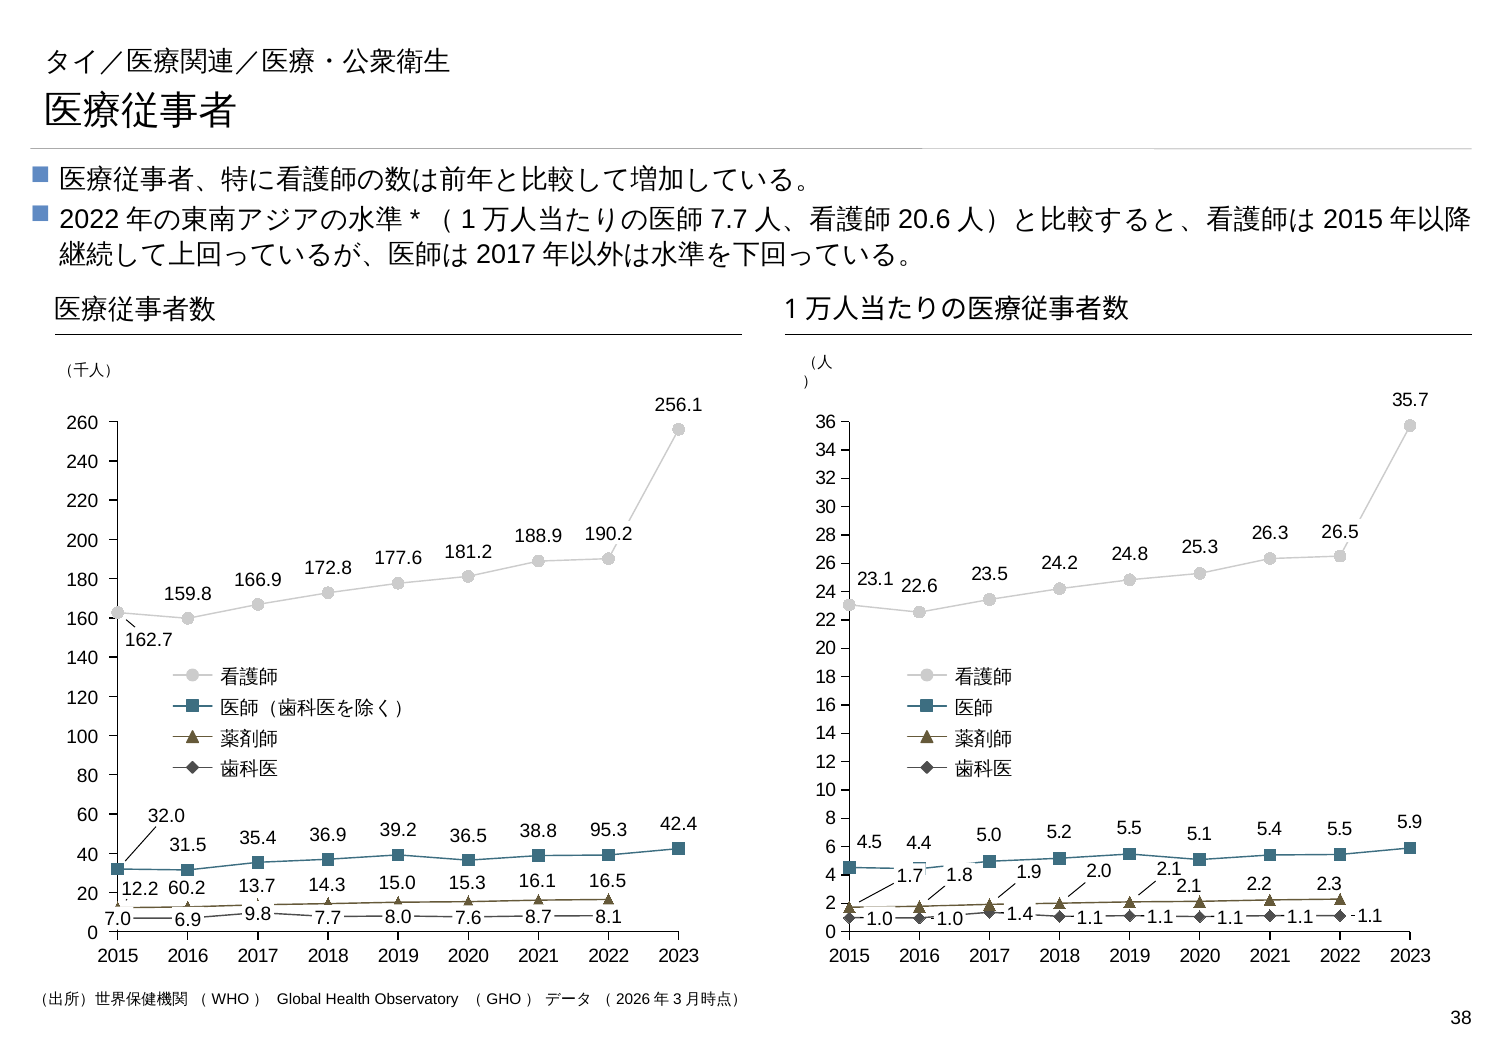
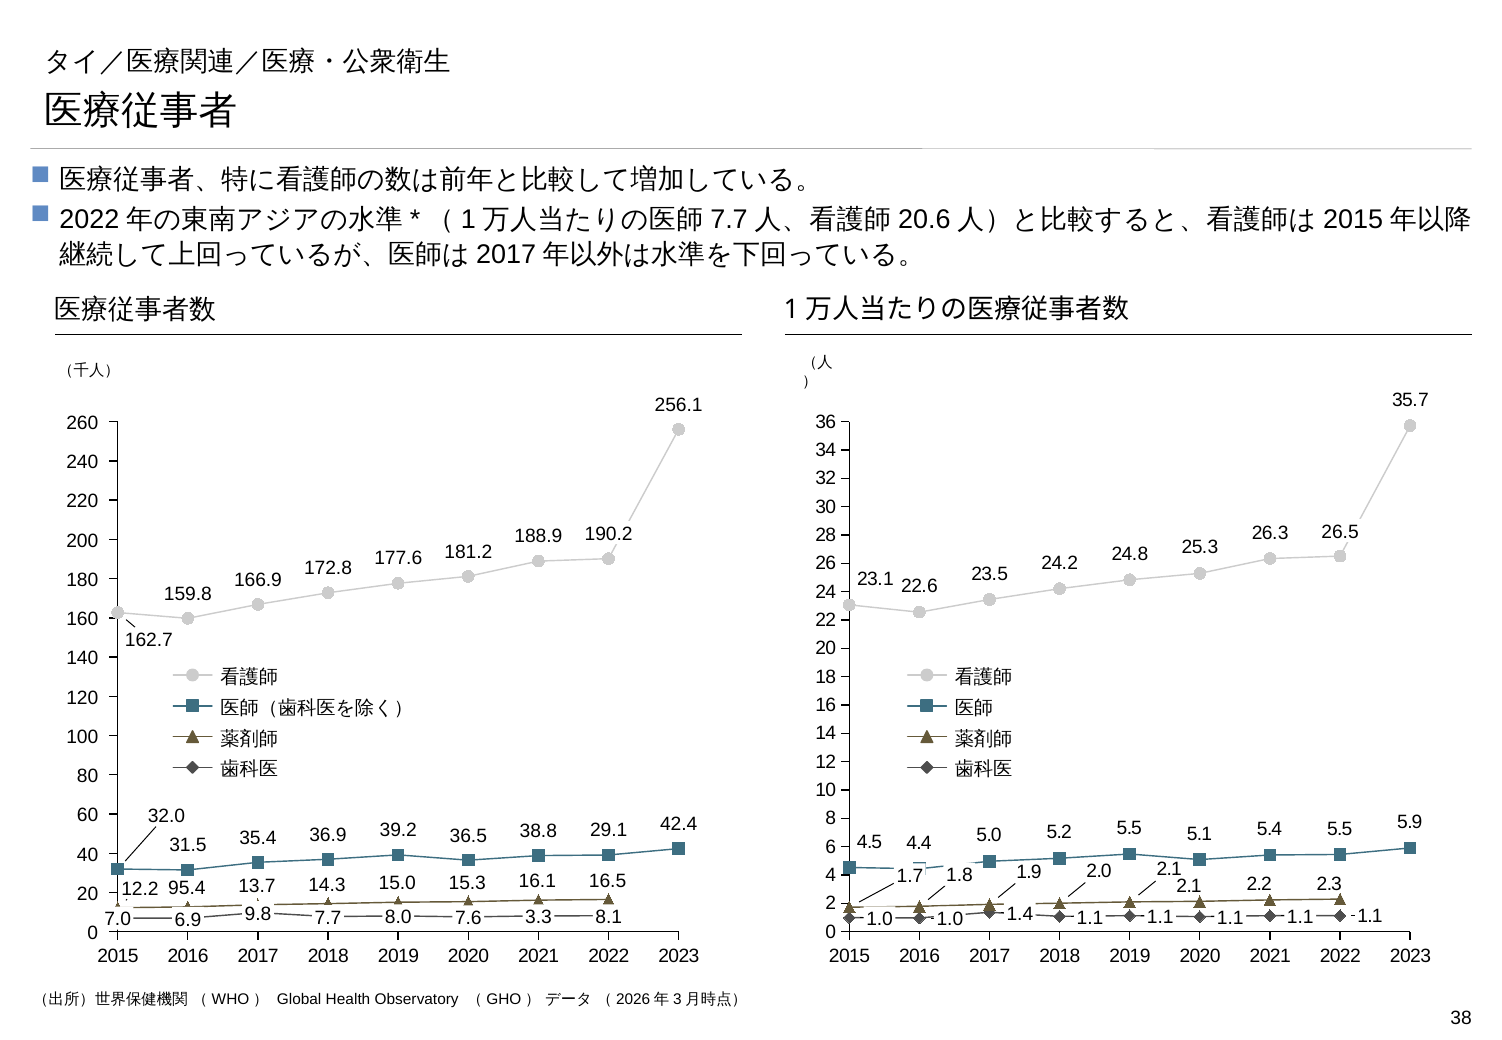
95.3: 95.3 -> 29.1 (609, 830)
60.2: 60.2 -> 95.4 (187, 888)
8.7: 8.7 -> 3.3 (538, 917)
